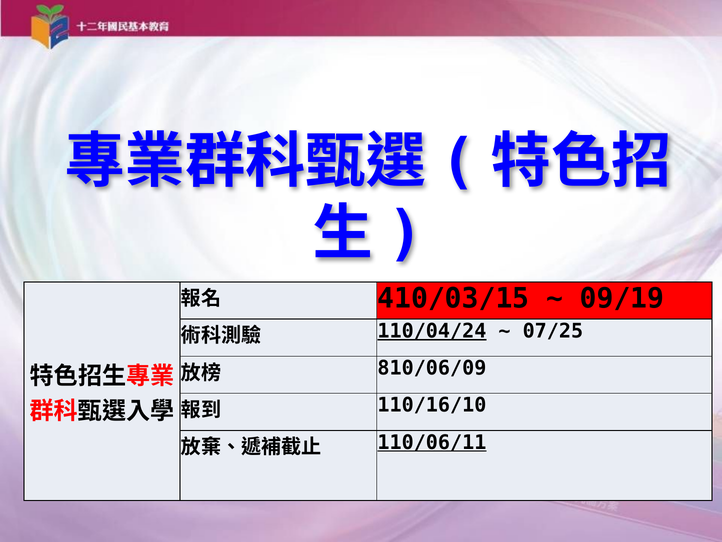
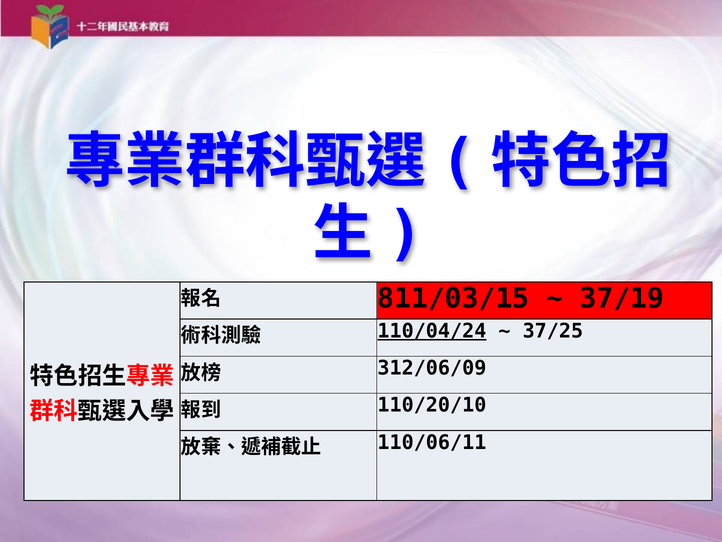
410/03/15: 410/03/15 -> 811/03/15 (453, 298)
09/19: 09/19 -> 37/19 (622, 298)
07/25: 07/25 -> 37/25 (553, 331)
810/06/09: 810/06/09 -> 312/06/09 (432, 368)
110/16/10: 110/16/10 -> 110/20/10 (432, 405)
110/06/11 underline: present -> none (432, 442)
